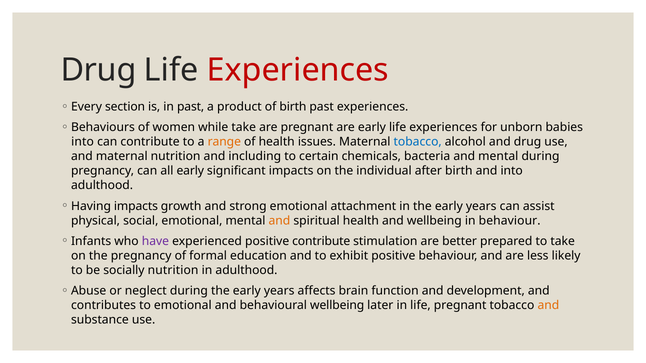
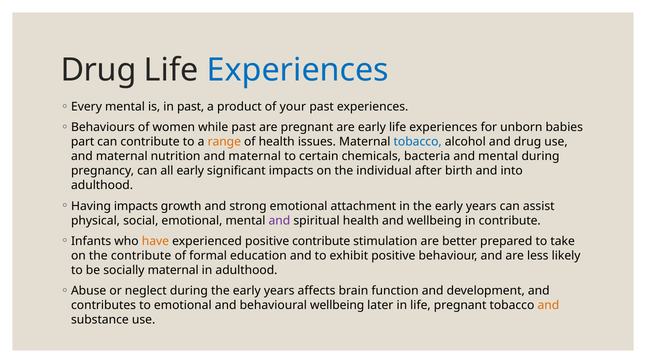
Experiences colour: red -> blue (298, 70)
Every section: section -> mental (125, 107)
of birth: birth -> your (293, 107)
while take: take -> past (244, 128)
into: into -> part (83, 142)
nutrition and including: including -> maternal (255, 157)
and colour: orange -> purple (279, 221)
in behaviour: behaviour -> contribute (510, 221)
have colour: purple -> orange (155, 241)
the pregnancy: pregnancy -> contribute (141, 256)
socially nutrition: nutrition -> maternal (173, 270)
